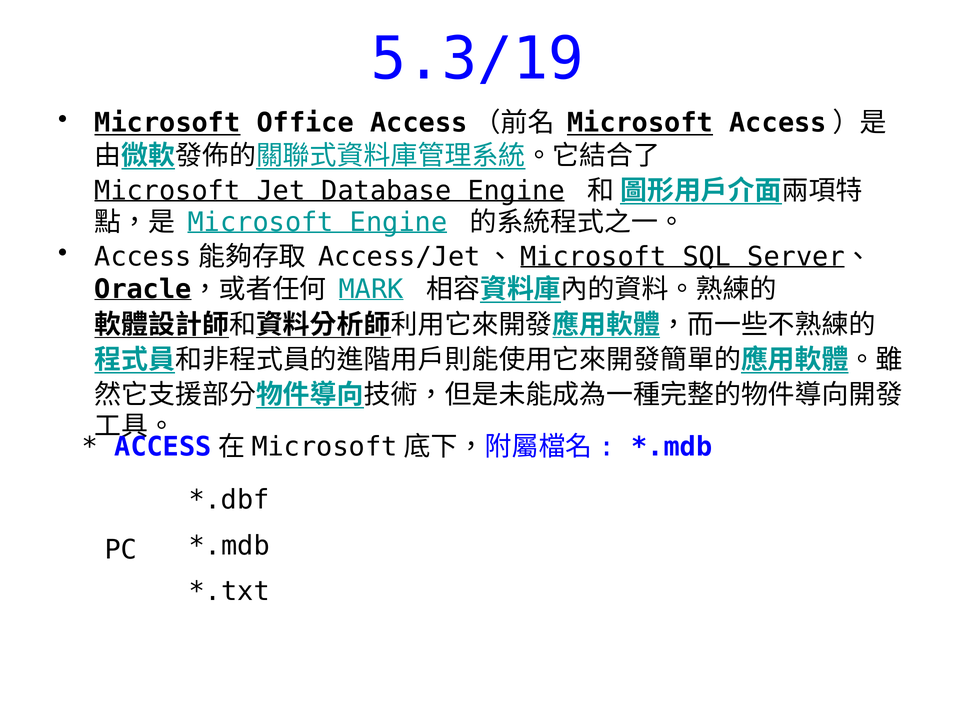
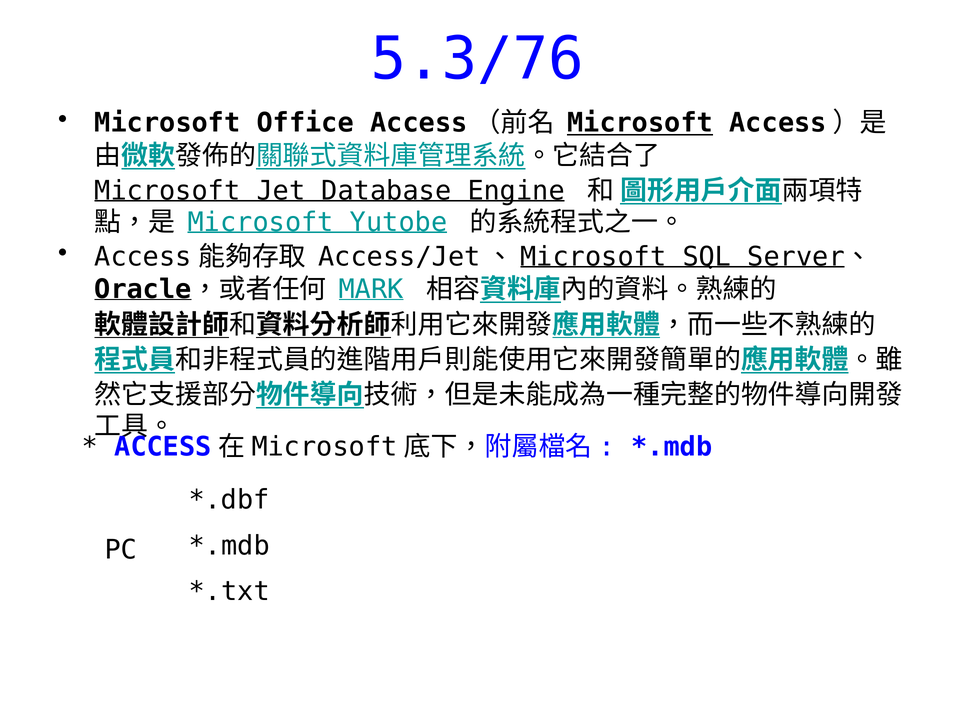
5.3/19: 5.3/19 -> 5.3/76 (477, 59)
Microsoft underline: present -> none (167, 123)
Microsoft Engine: Engine -> Yutobe (399, 222)
